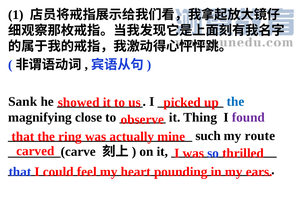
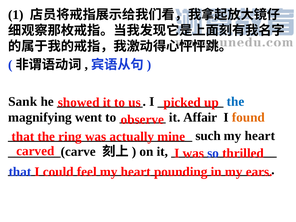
close: close -> went (89, 117)
Thing: Thing -> Affair (200, 117)
found colour: purple -> orange (248, 117)
route: route -> heart (260, 136)
